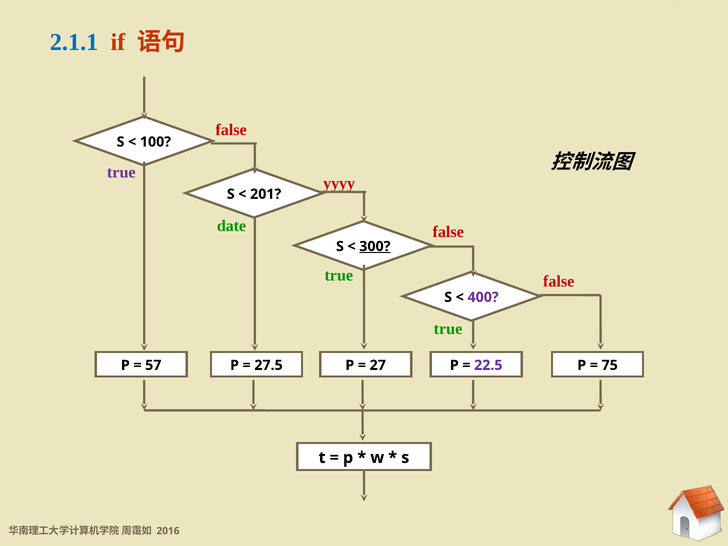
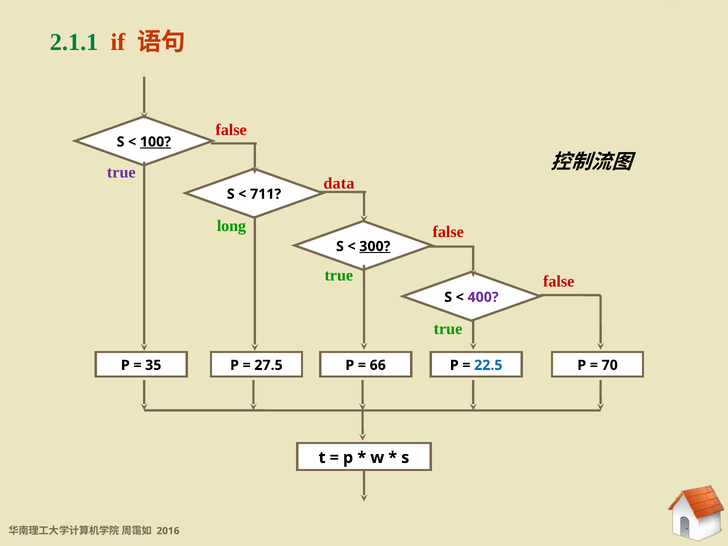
2.1.1 colour: blue -> green (74, 42)
100 underline: none -> present (155, 142)
yyyy: yyyy -> data (339, 183)
201: 201 -> 711 (266, 194)
date: date -> long (231, 226)
57: 57 -> 35 (153, 365)
27: 27 -> 66 (378, 365)
22.5 colour: purple -> blue (488, 365)
75: 75 -> 70 (610, 365)
